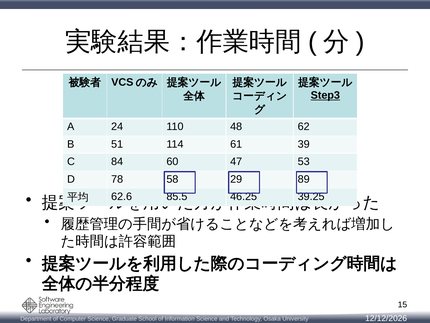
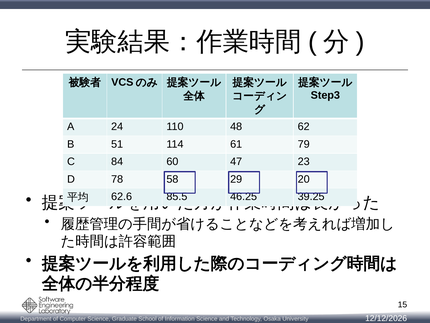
Step3 underline: present -> none (325, 95)
39: 39 -> 79 (304, 144)
53: 53 -> 23 (304, 161)
89: 89 -> 20 (304, 179)
